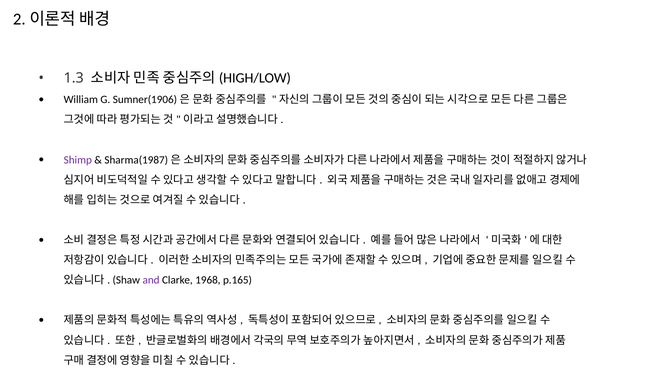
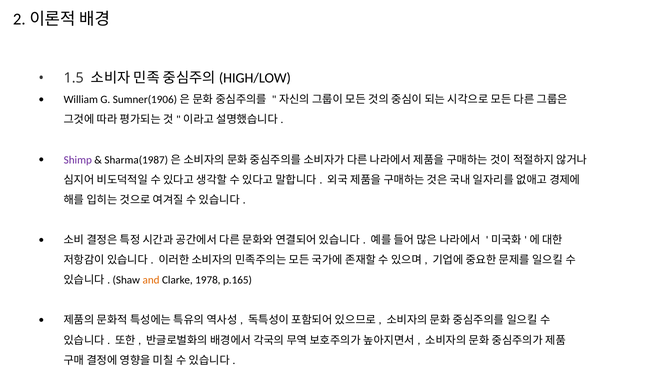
1.3: 1.3 -> 1.5 (74, 78)
and colour: purple -> orange (151, 280)
1968: 1968 -> 1978 (208, 280)
